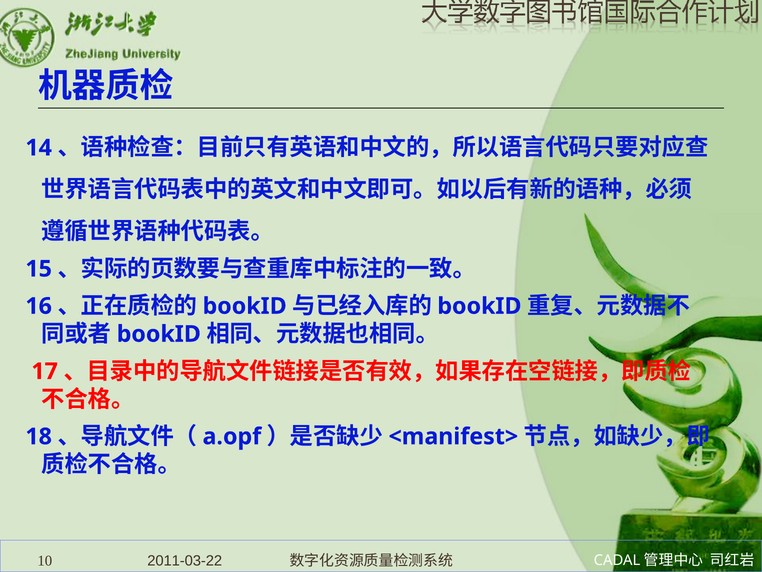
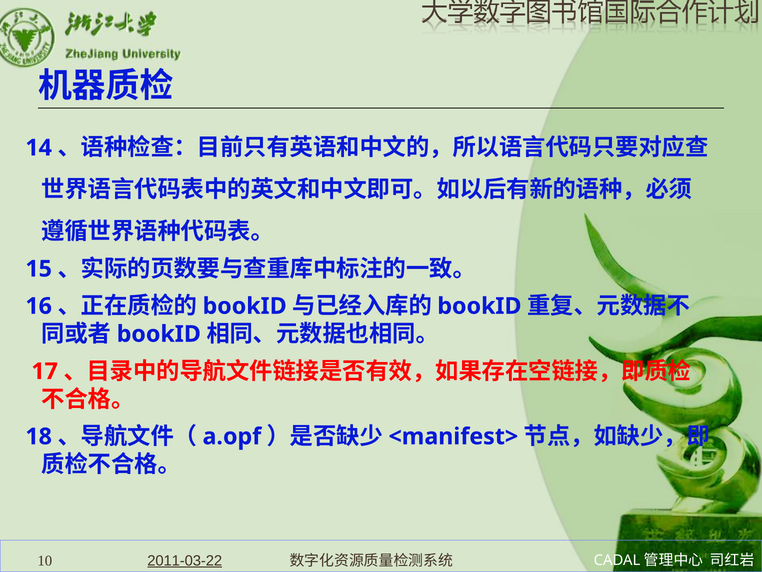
2011-03-22 underline: none -> present (185, 560)
